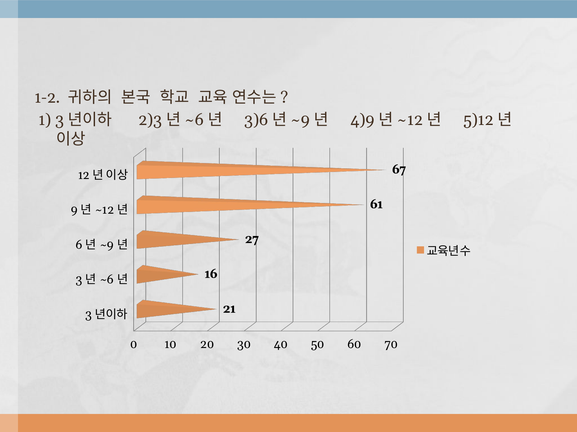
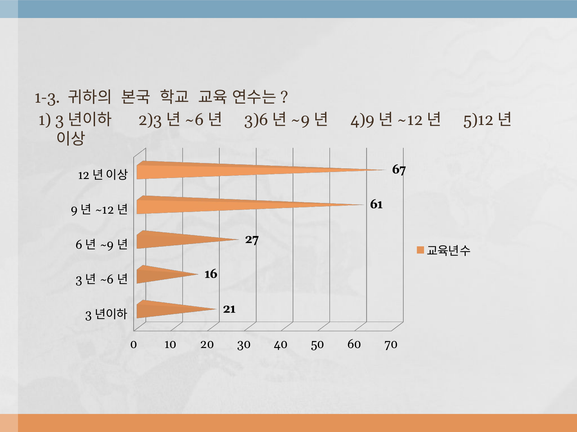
1-2: 1-2 -> 1-3 (47, 98)
